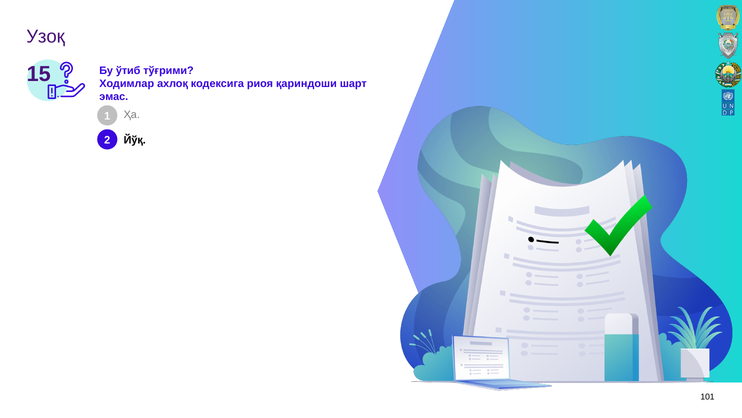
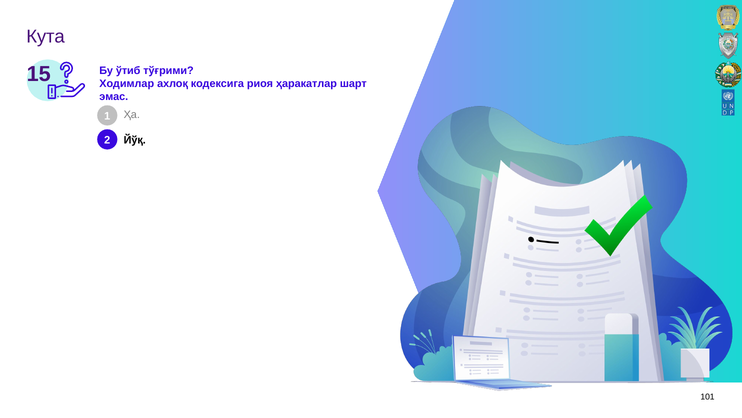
Узоқ: Узоқ -> Кута (46, 37)
қариндоши: қариндоши -> ҳаракатлар (306, 83)
